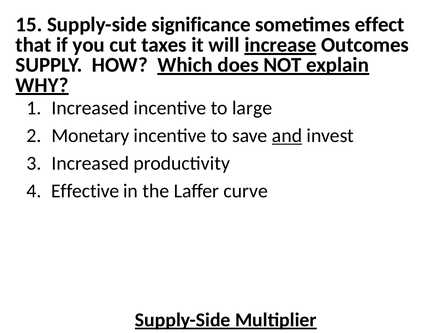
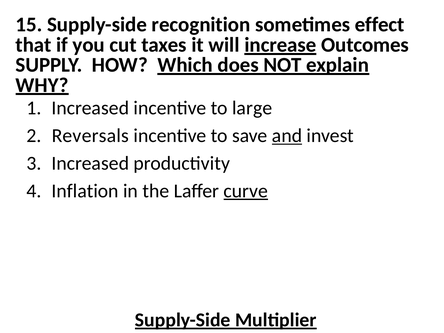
significance: significance -> recognition (201, 25)
Monetary: Monetary -> Reversals (90, 136)
Effective: Effective -> Inflation (85, 191)
curve underline: none -> present (246, 191)
